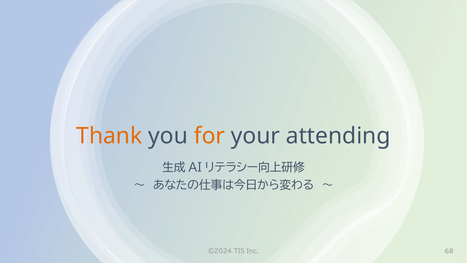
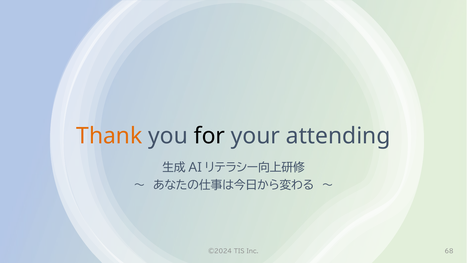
for colour: orange -> black (209, 136)
